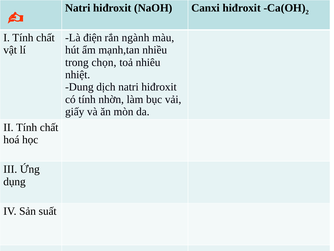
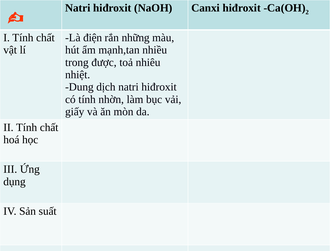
ngành: ngành -> những (136, 38)
chọn: chọn -> được (104, 62)
